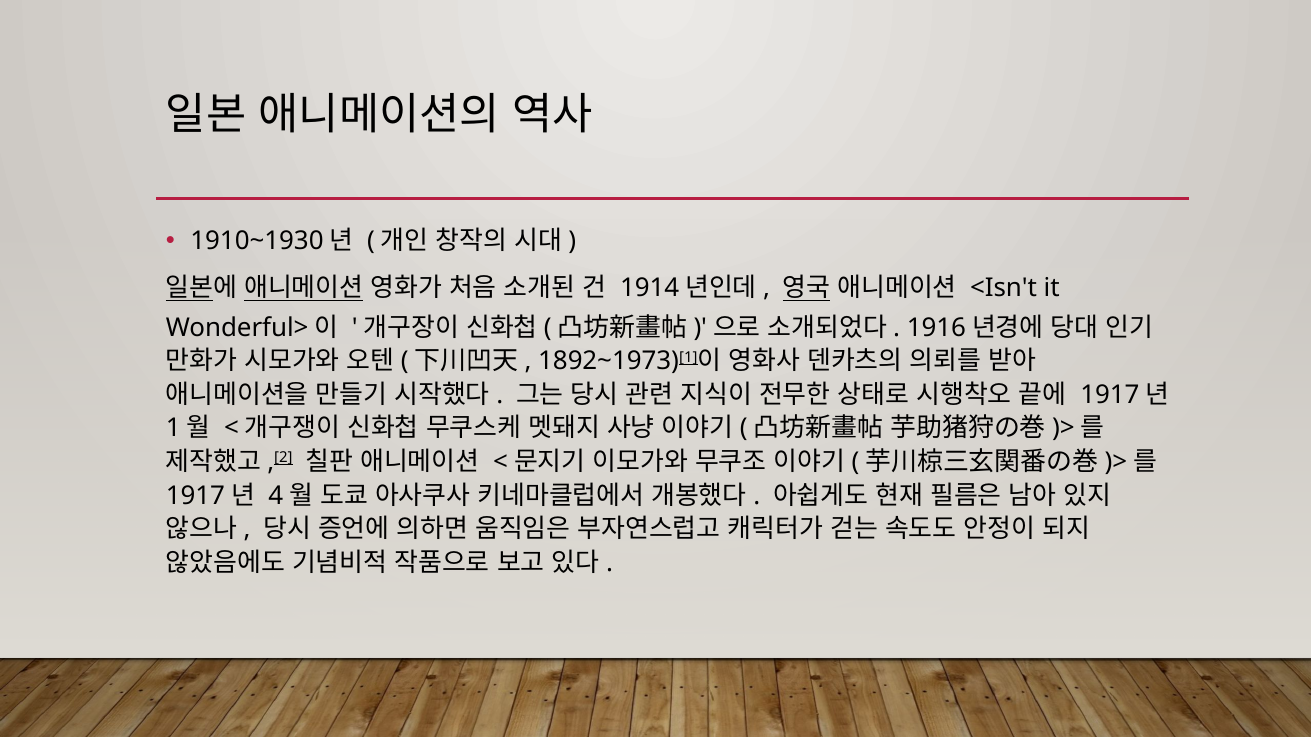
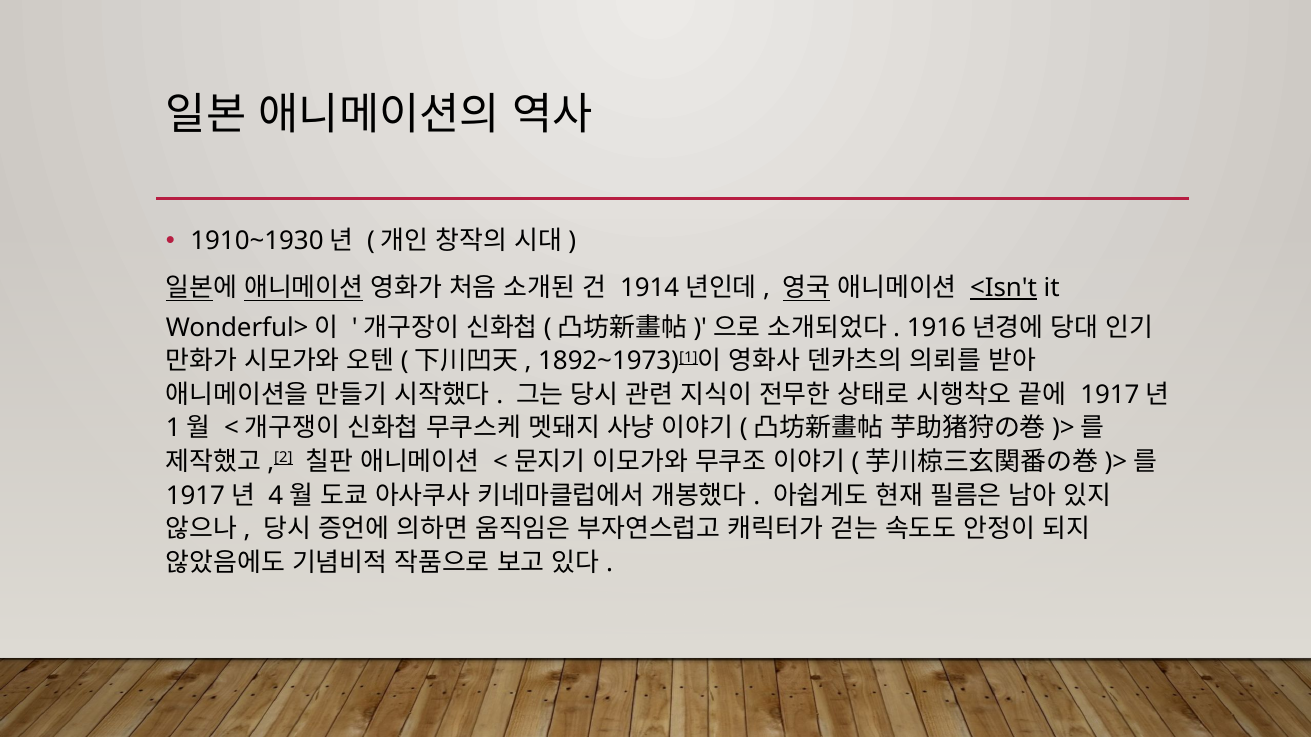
<Isn't underline: none -> present (1004, 288)
